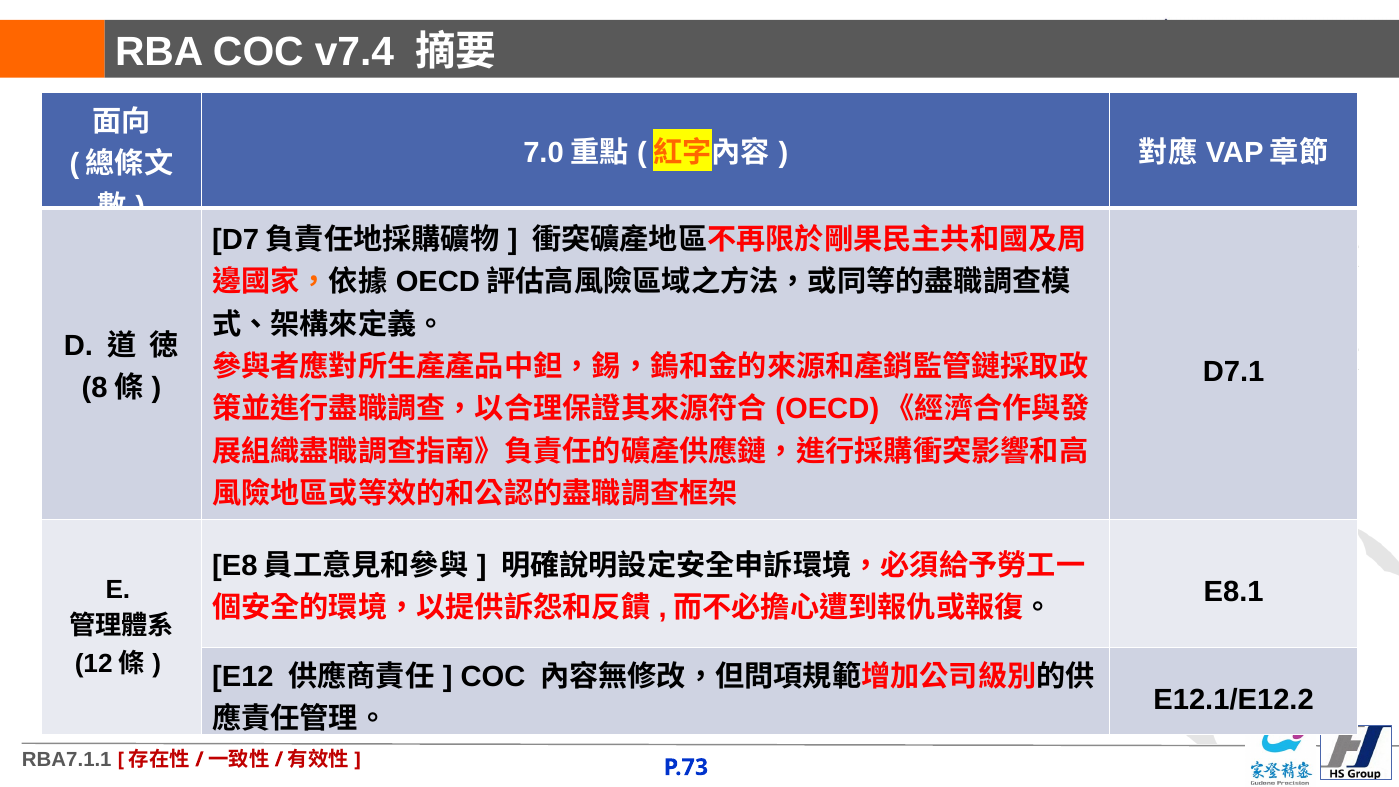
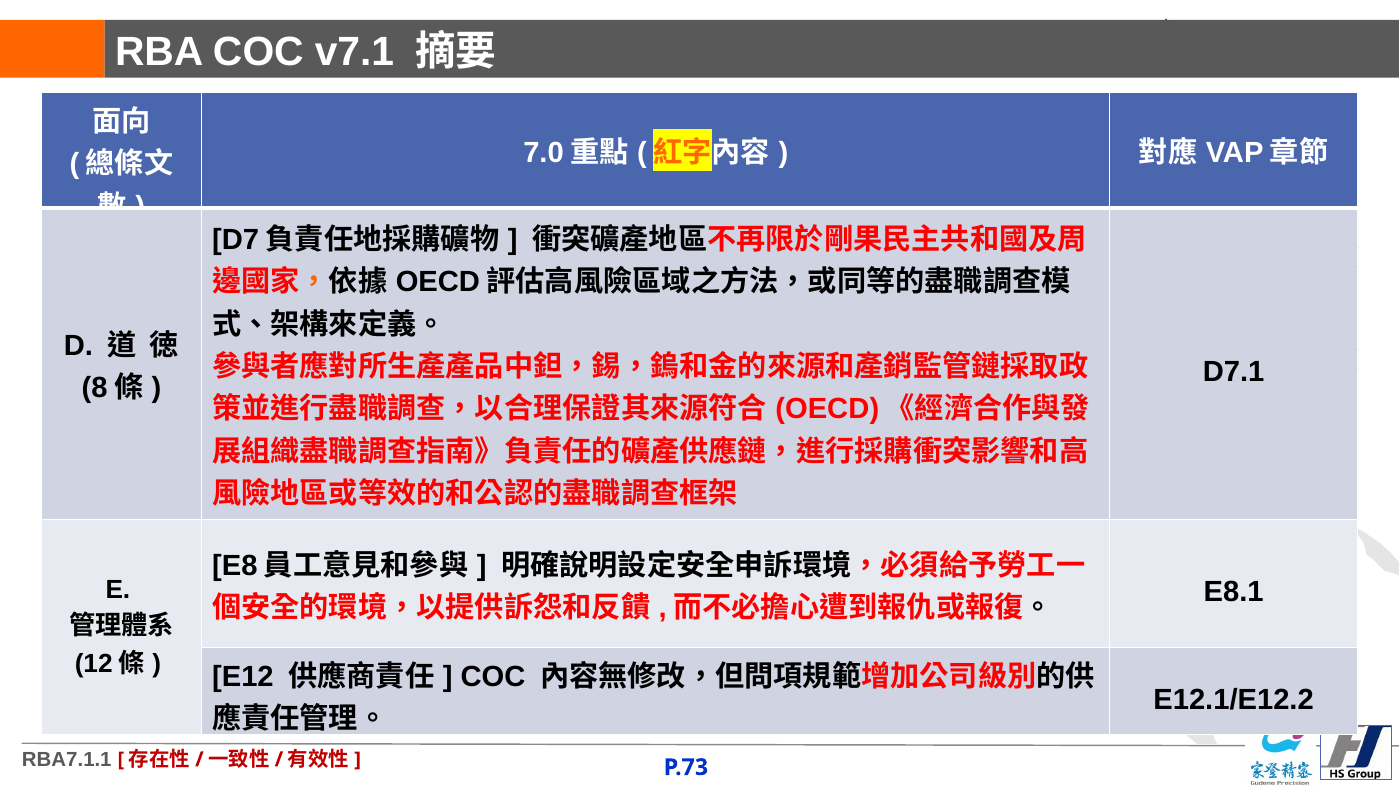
v7.4: v7.4 -> v7.1 (354, 52)
